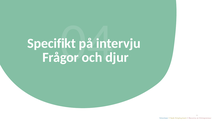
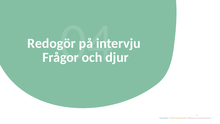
Specifikt: Specifikt -> Redogör (51, 43)
